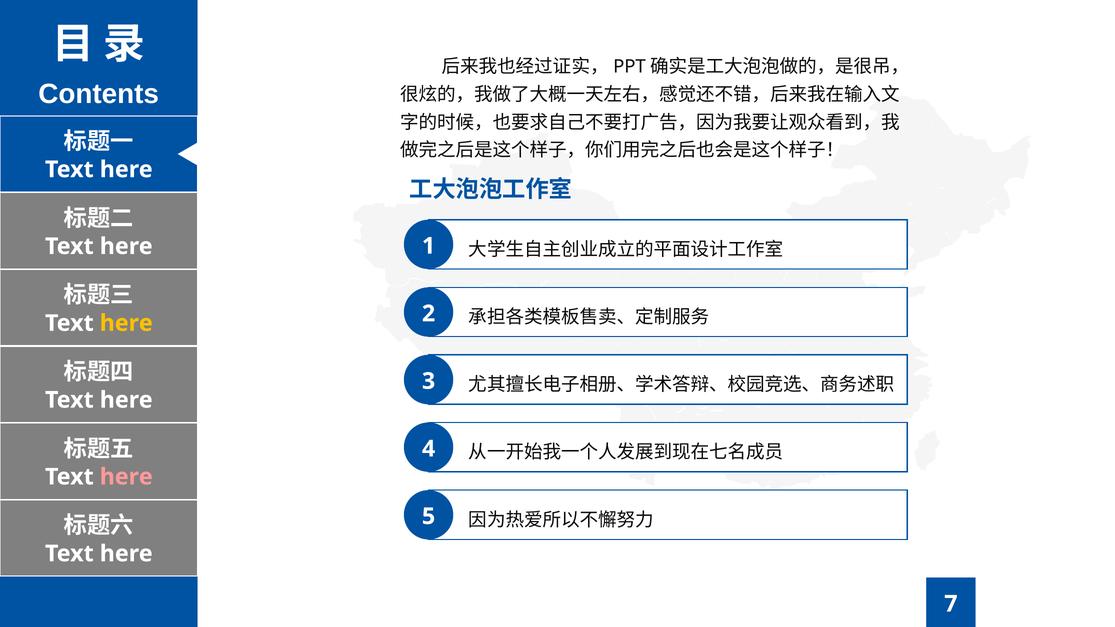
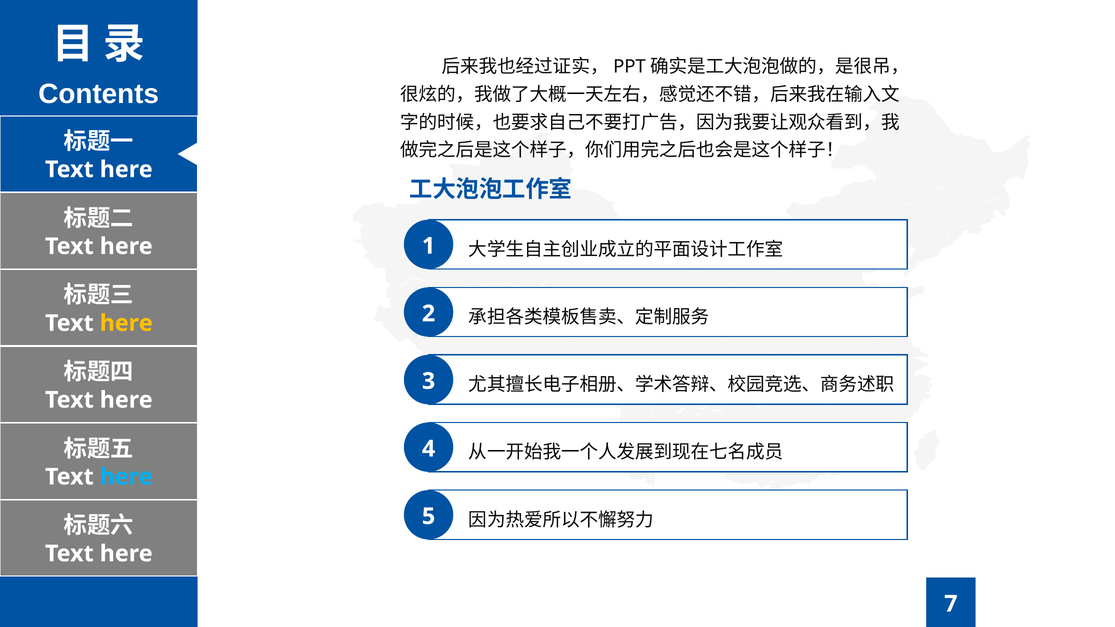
here colour: pink -> light blue (126, 477)
